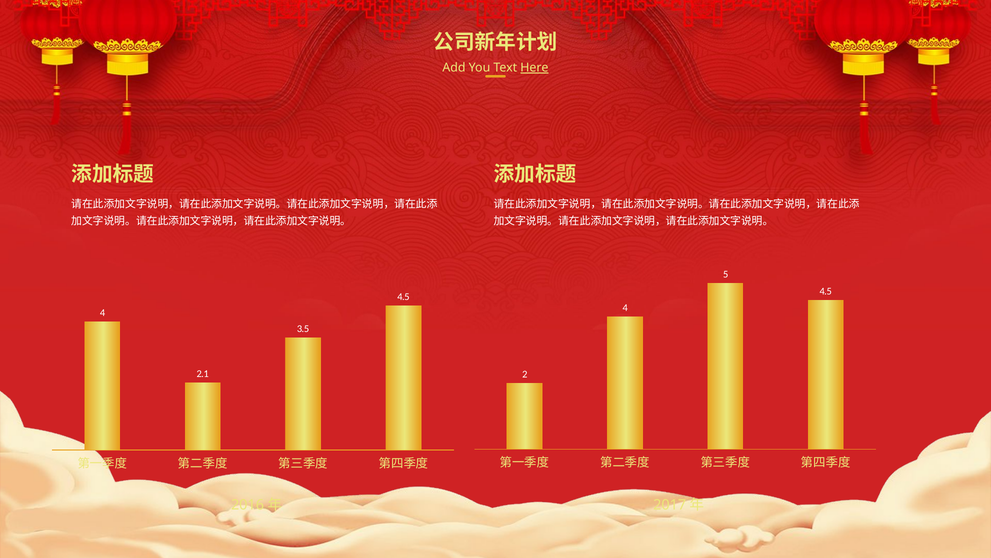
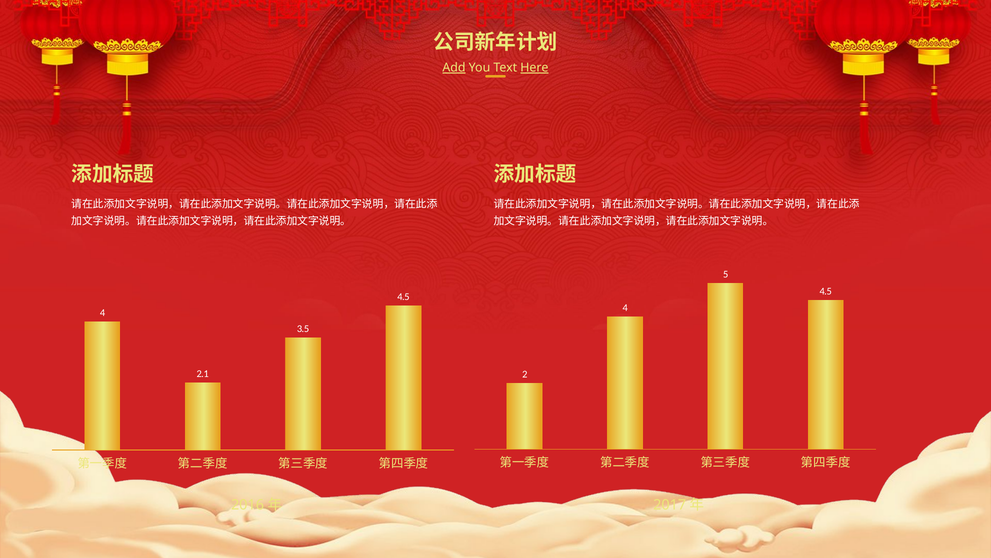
Add underline: none -> present (454, 67)
